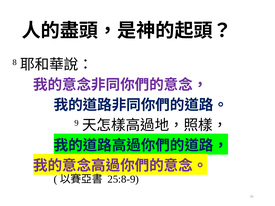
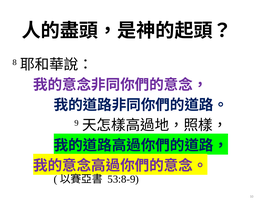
25:8-9: 25:8-9 -> 53:8-9 (123, 179)
